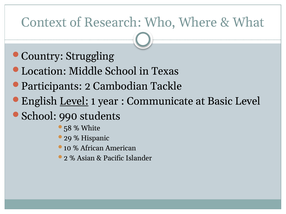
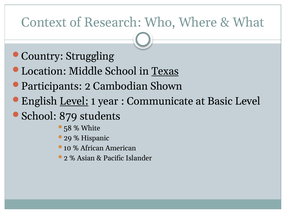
Texas underline: none -> present (165, 71)
Tackle: Tackle -> Shown (166, 86)
990: 990 -> 879 (68, 116)
